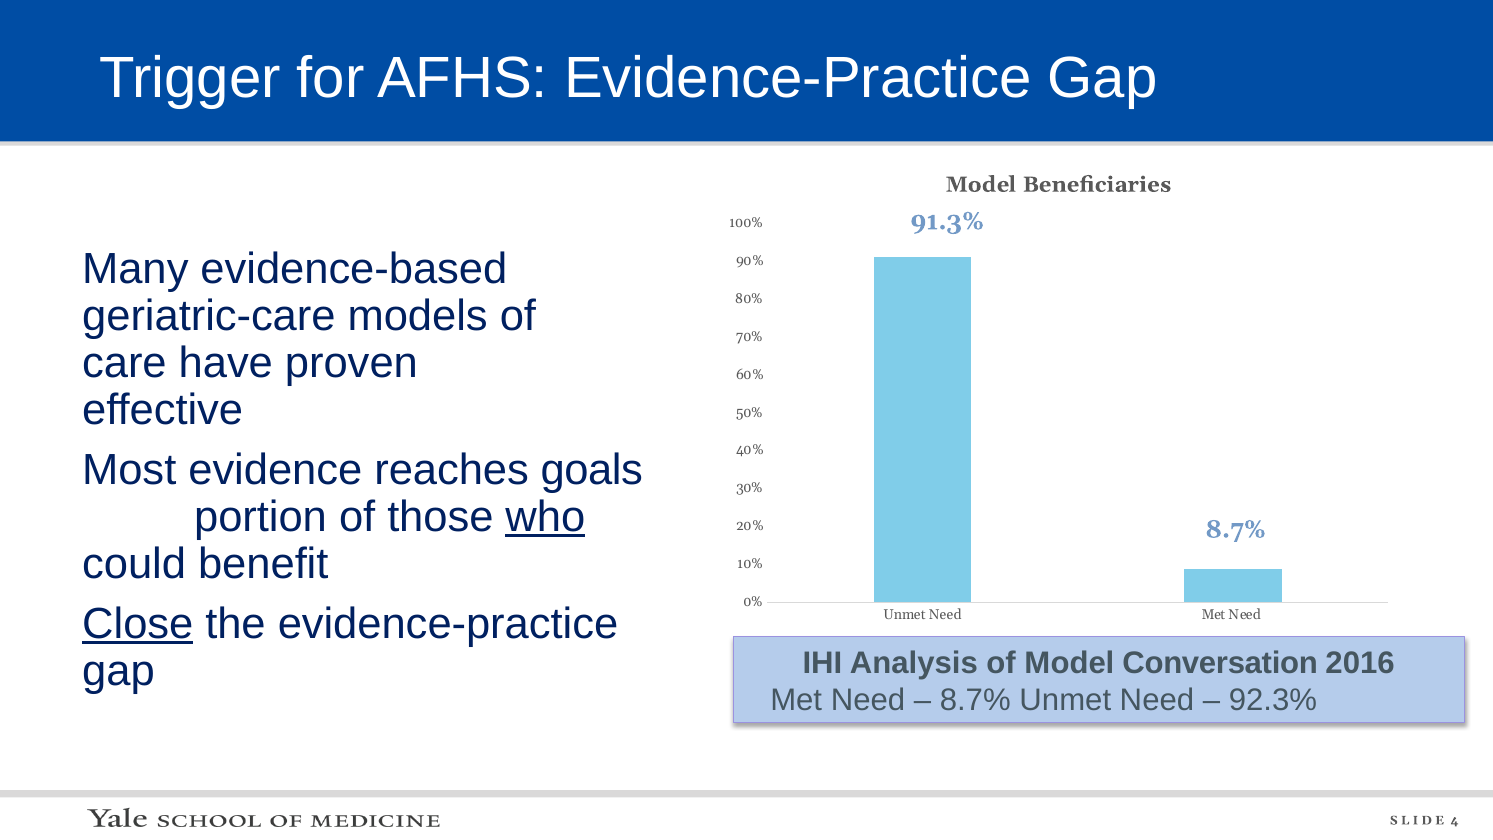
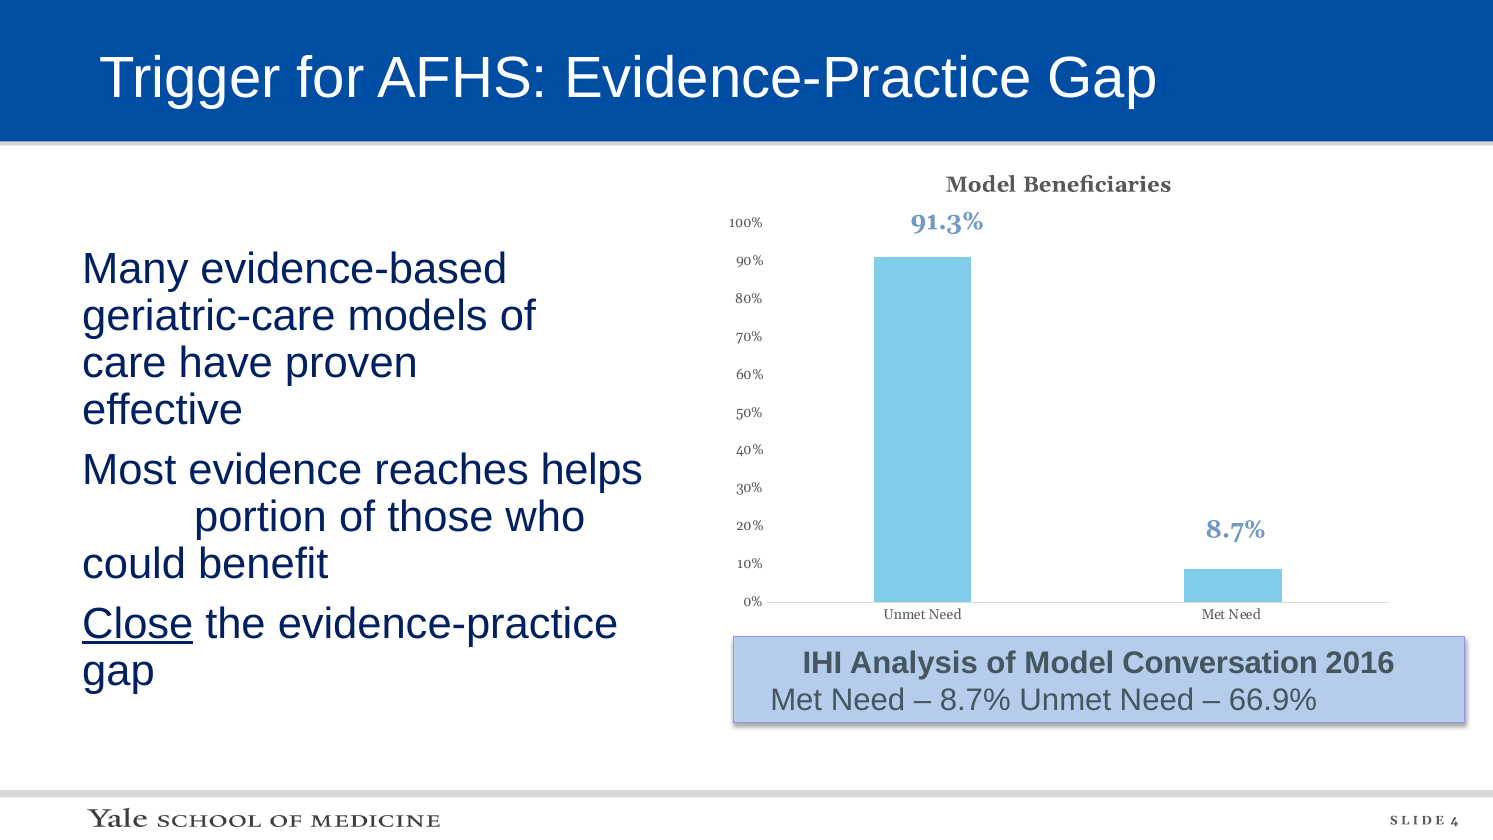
goals: goals -> helps (592, 470)
who underline: present -> none (545, 517)
92.3%: 92.3% -> 66.9% (1273, 700)
